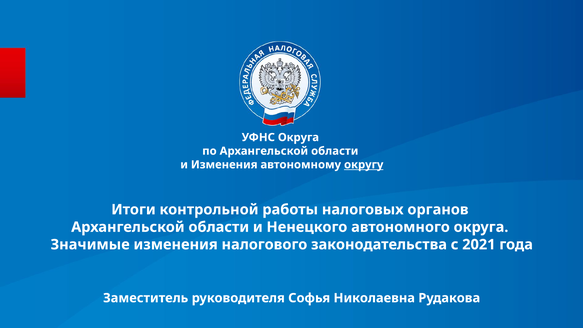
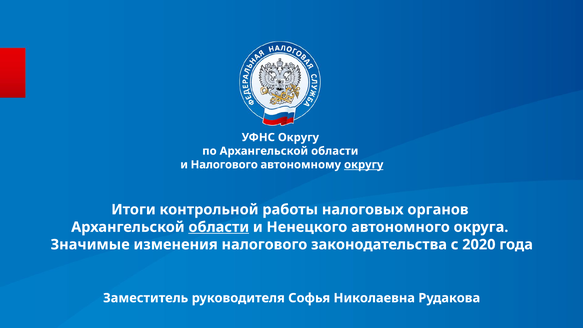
УФНС Округа: Округа -> Округу (298, 137)
и Изменения: Изменения -> Налогового (224, 165)
области underline: none -> present (219, 227)
2021: 2021 -> 2020 (479, 245)
